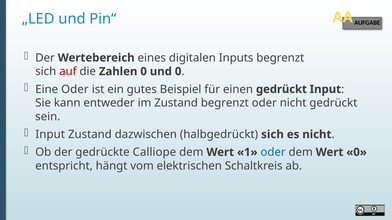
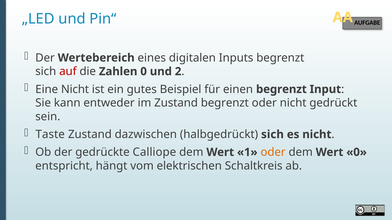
und 0: 0 -> 2 (178, 72)
Eine Oder: Oder -> Nicht (75, 89)
einen gedrückt: gedrückt -> begrenzt (281, 89)
Input: Input -> Taste (50, 135)
oder colour: blue -> orange (273, 153)
